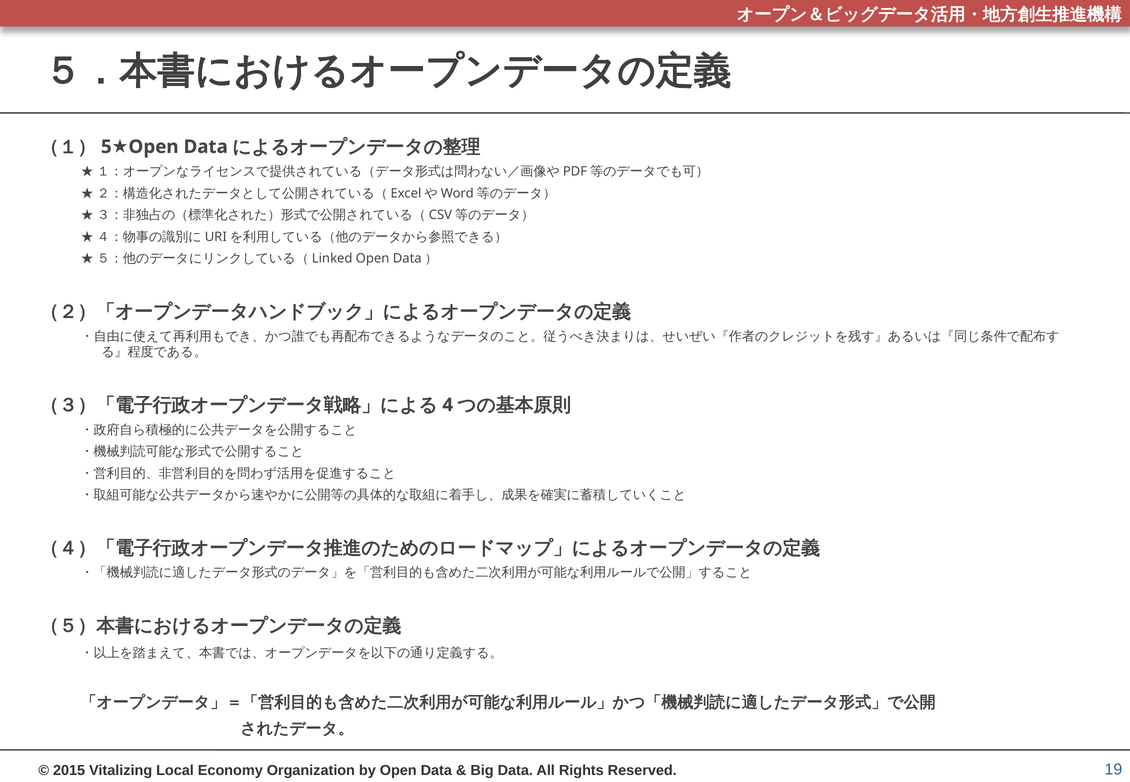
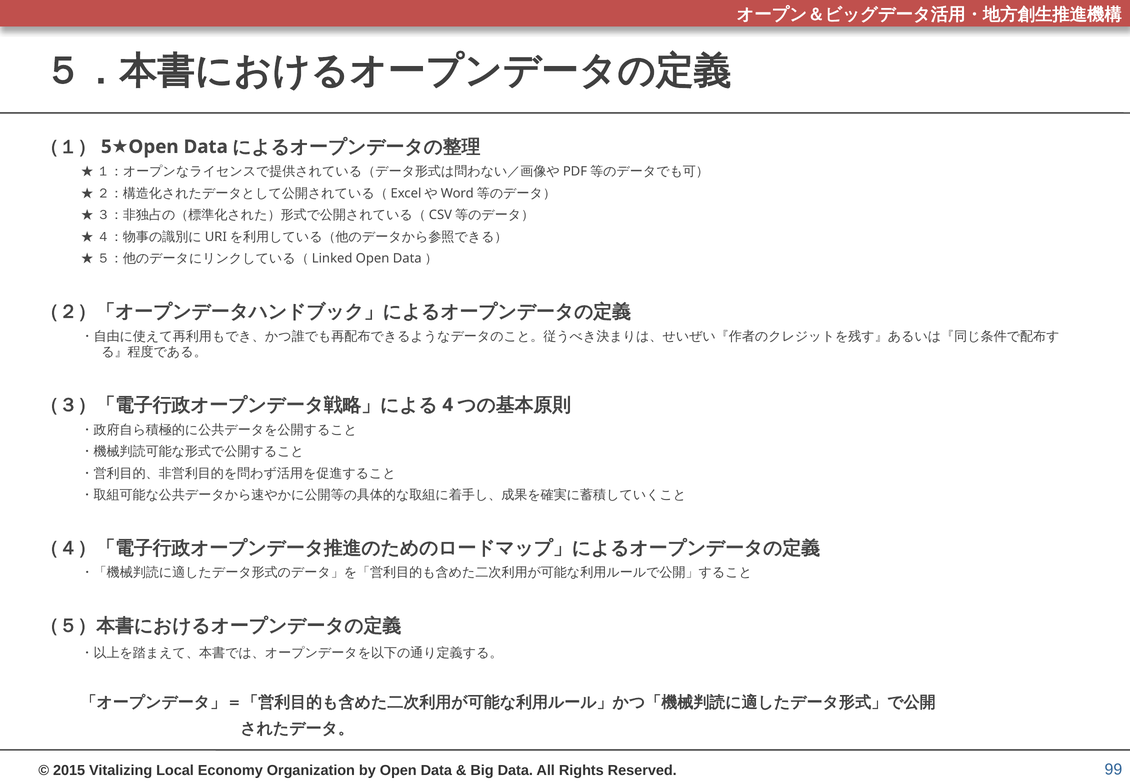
19: 19 -> 99 (1113, 770)
